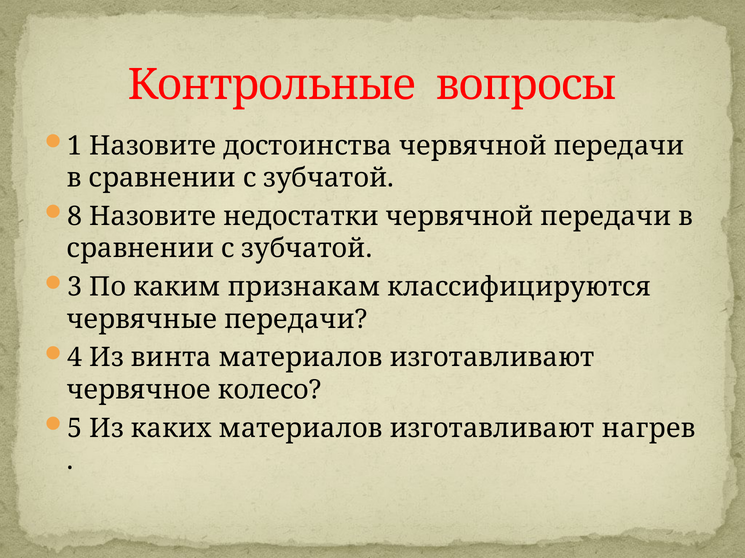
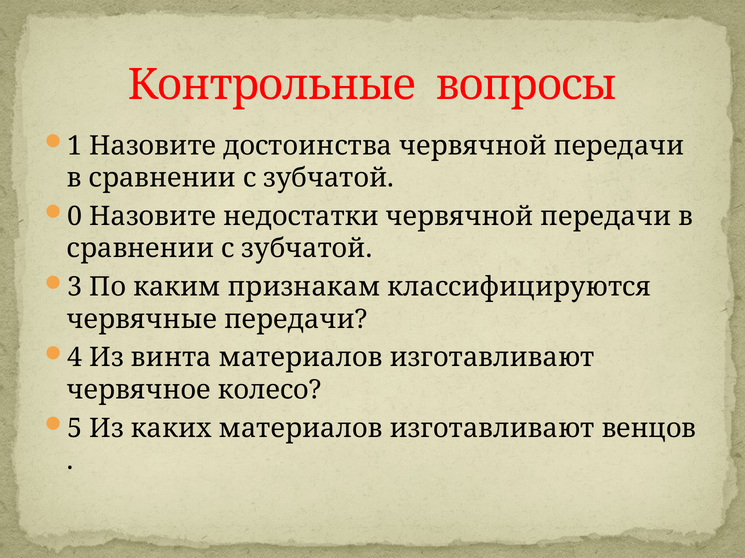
8: 8 -> 0 (75, 217)
нагрев: нагрев -> венцов (649, 429)
